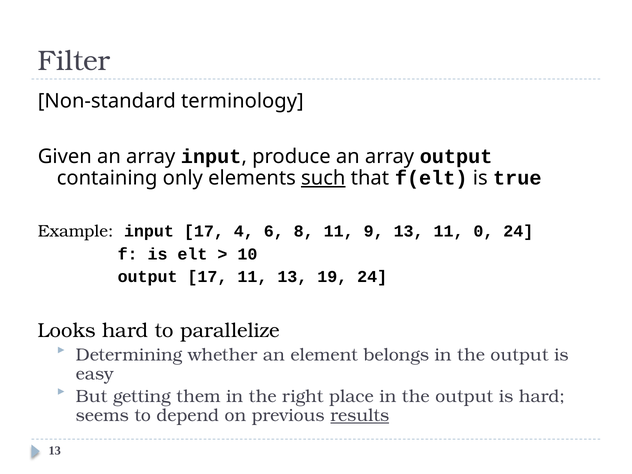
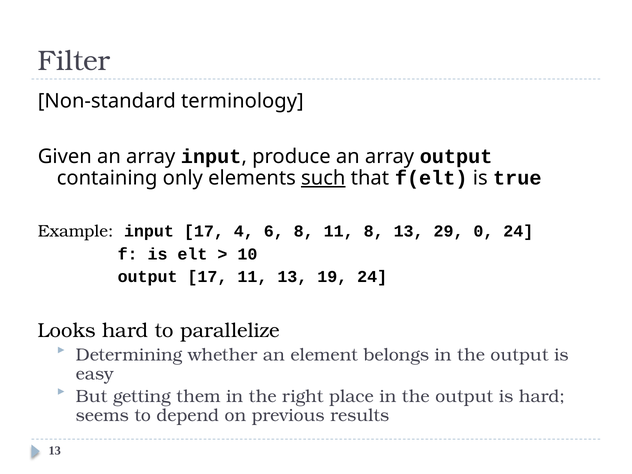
11 9: 9 -> 8 (374, 231)
13 11: 11 -> 29 (449, 231)
results underline: present -> none (360, 416)
